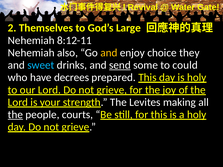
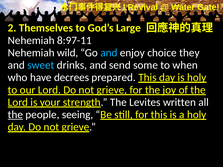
8:12-11: 8:12-11 -> 8:97-11 (74, 40)
also: also -> wild (68, 53)
and colour: yellow -> light blue (109, 53)
send underline: present -> none (120, 65)
could: could -> when (185, 65)
making: making -> written (179, 102)
courts: courts -> seeing (78, 115)
